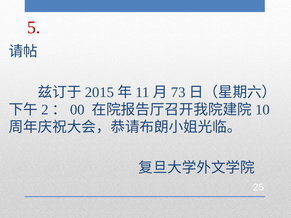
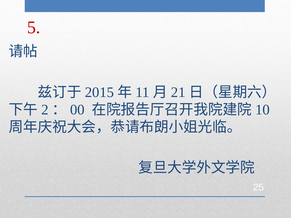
73: 73 -> 21 (178, 92)
